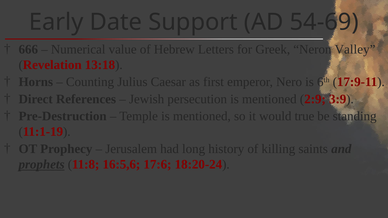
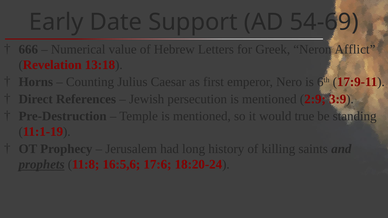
Valley: Valley -> Afflict (355, 49)
